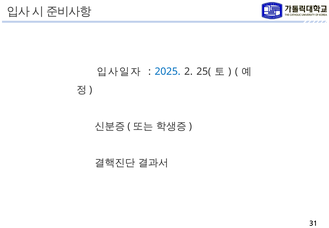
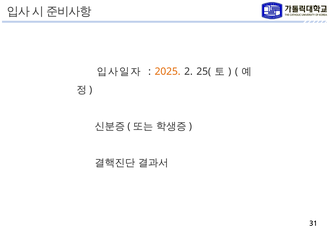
2025 colour: blue -> orange (168, 71)
